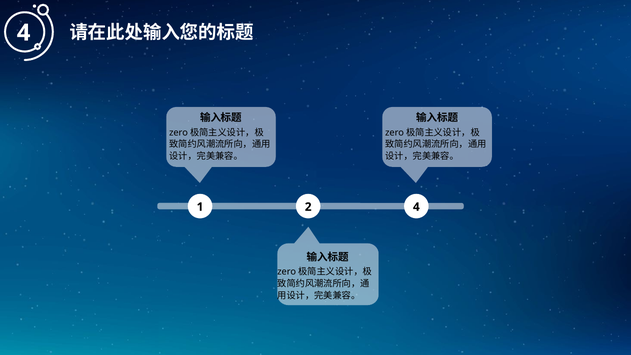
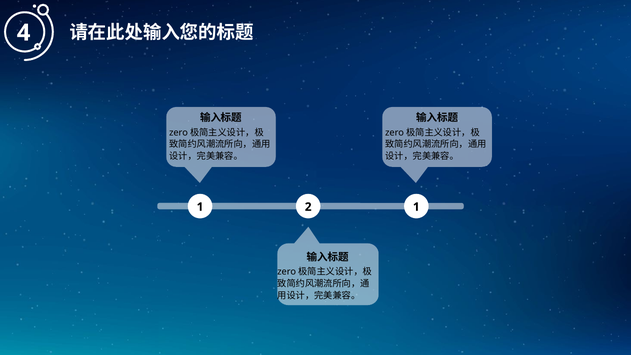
2 4: 4 -> 1 (416, 207)
